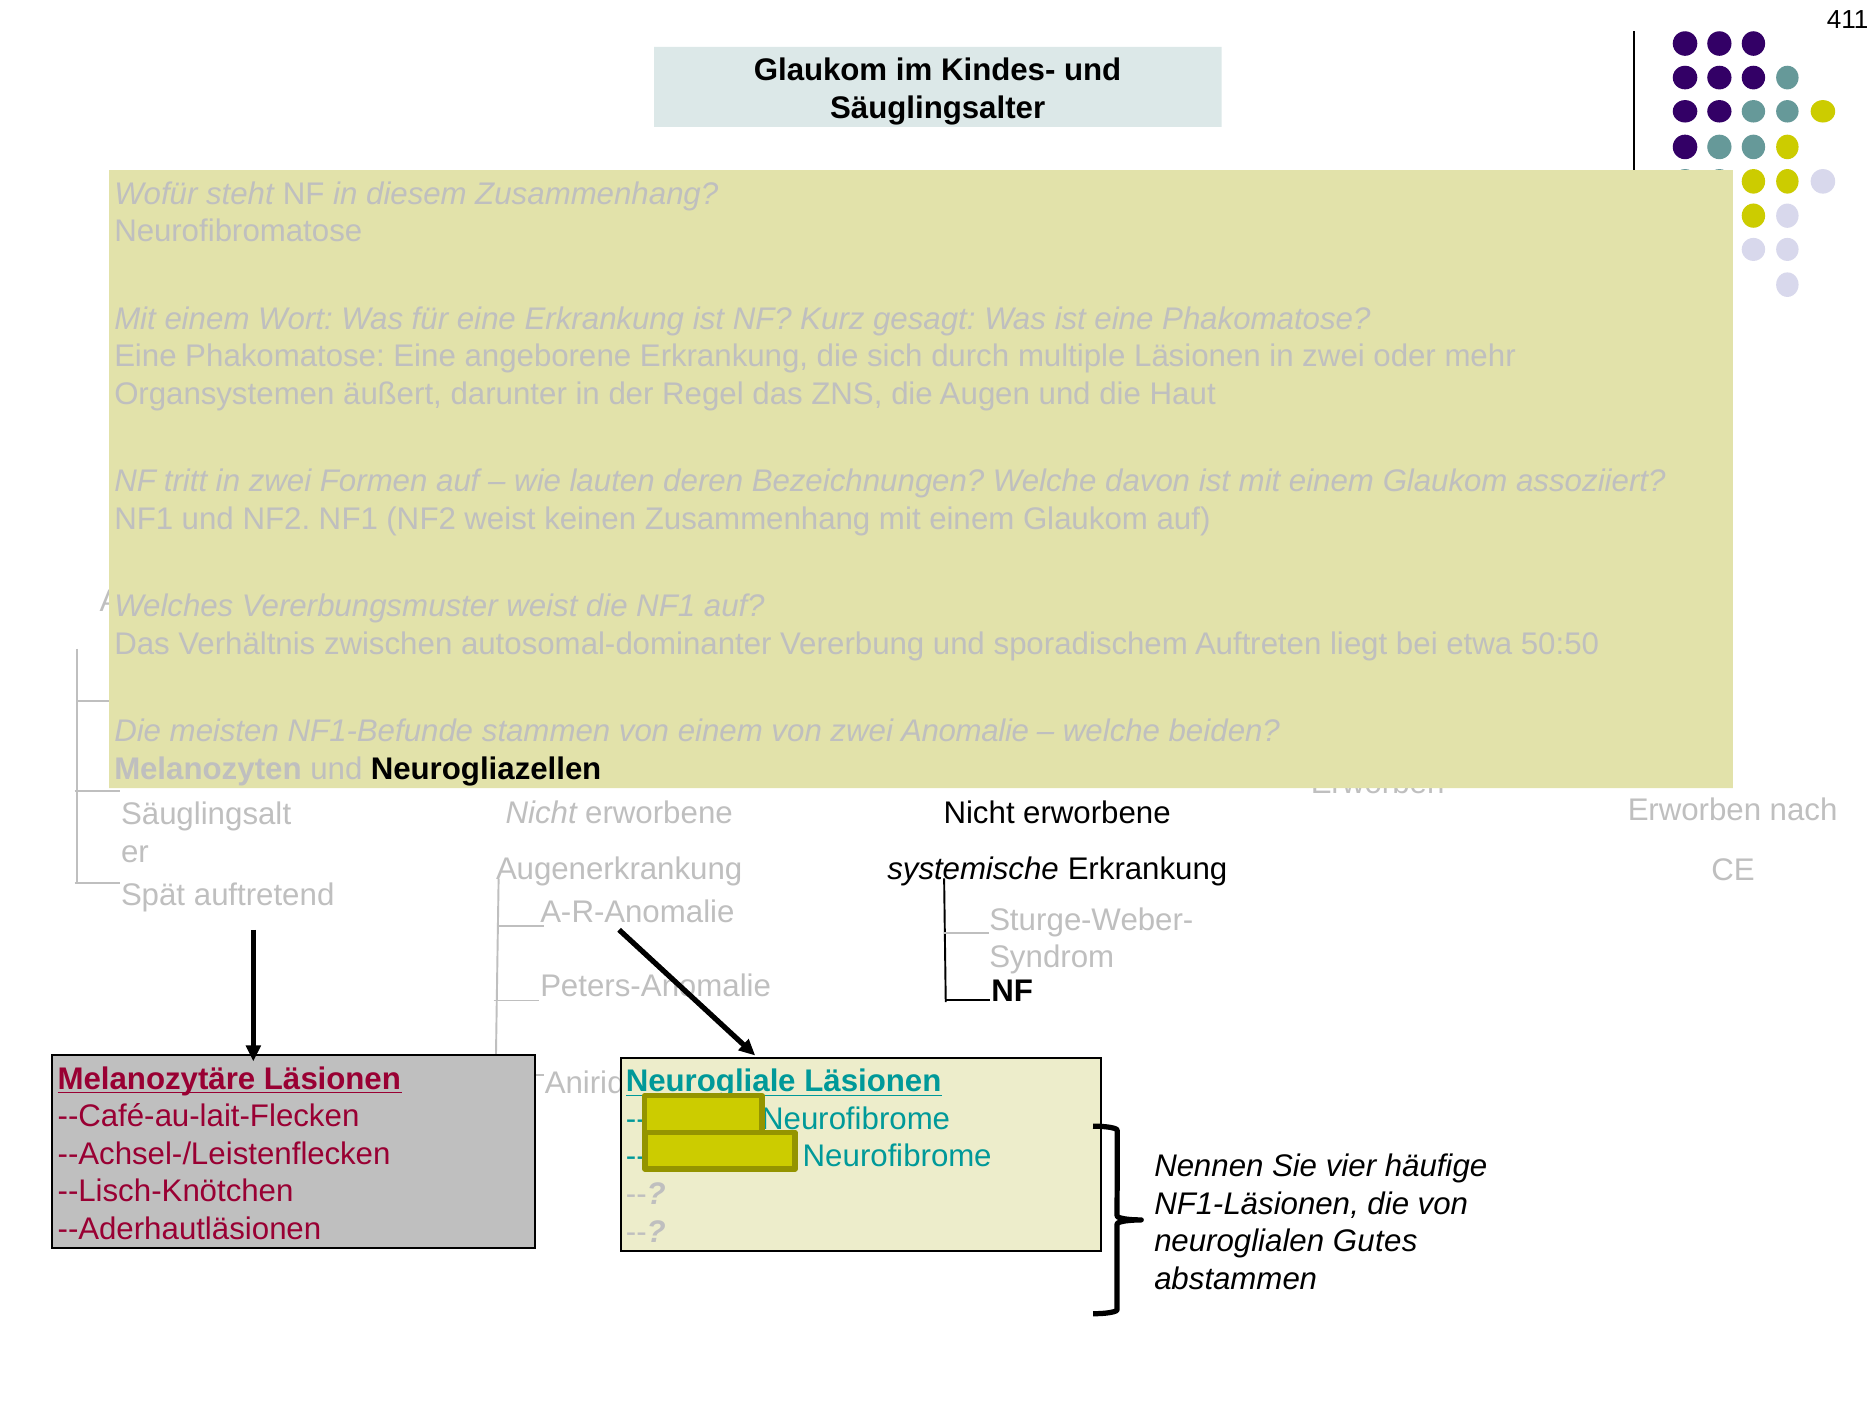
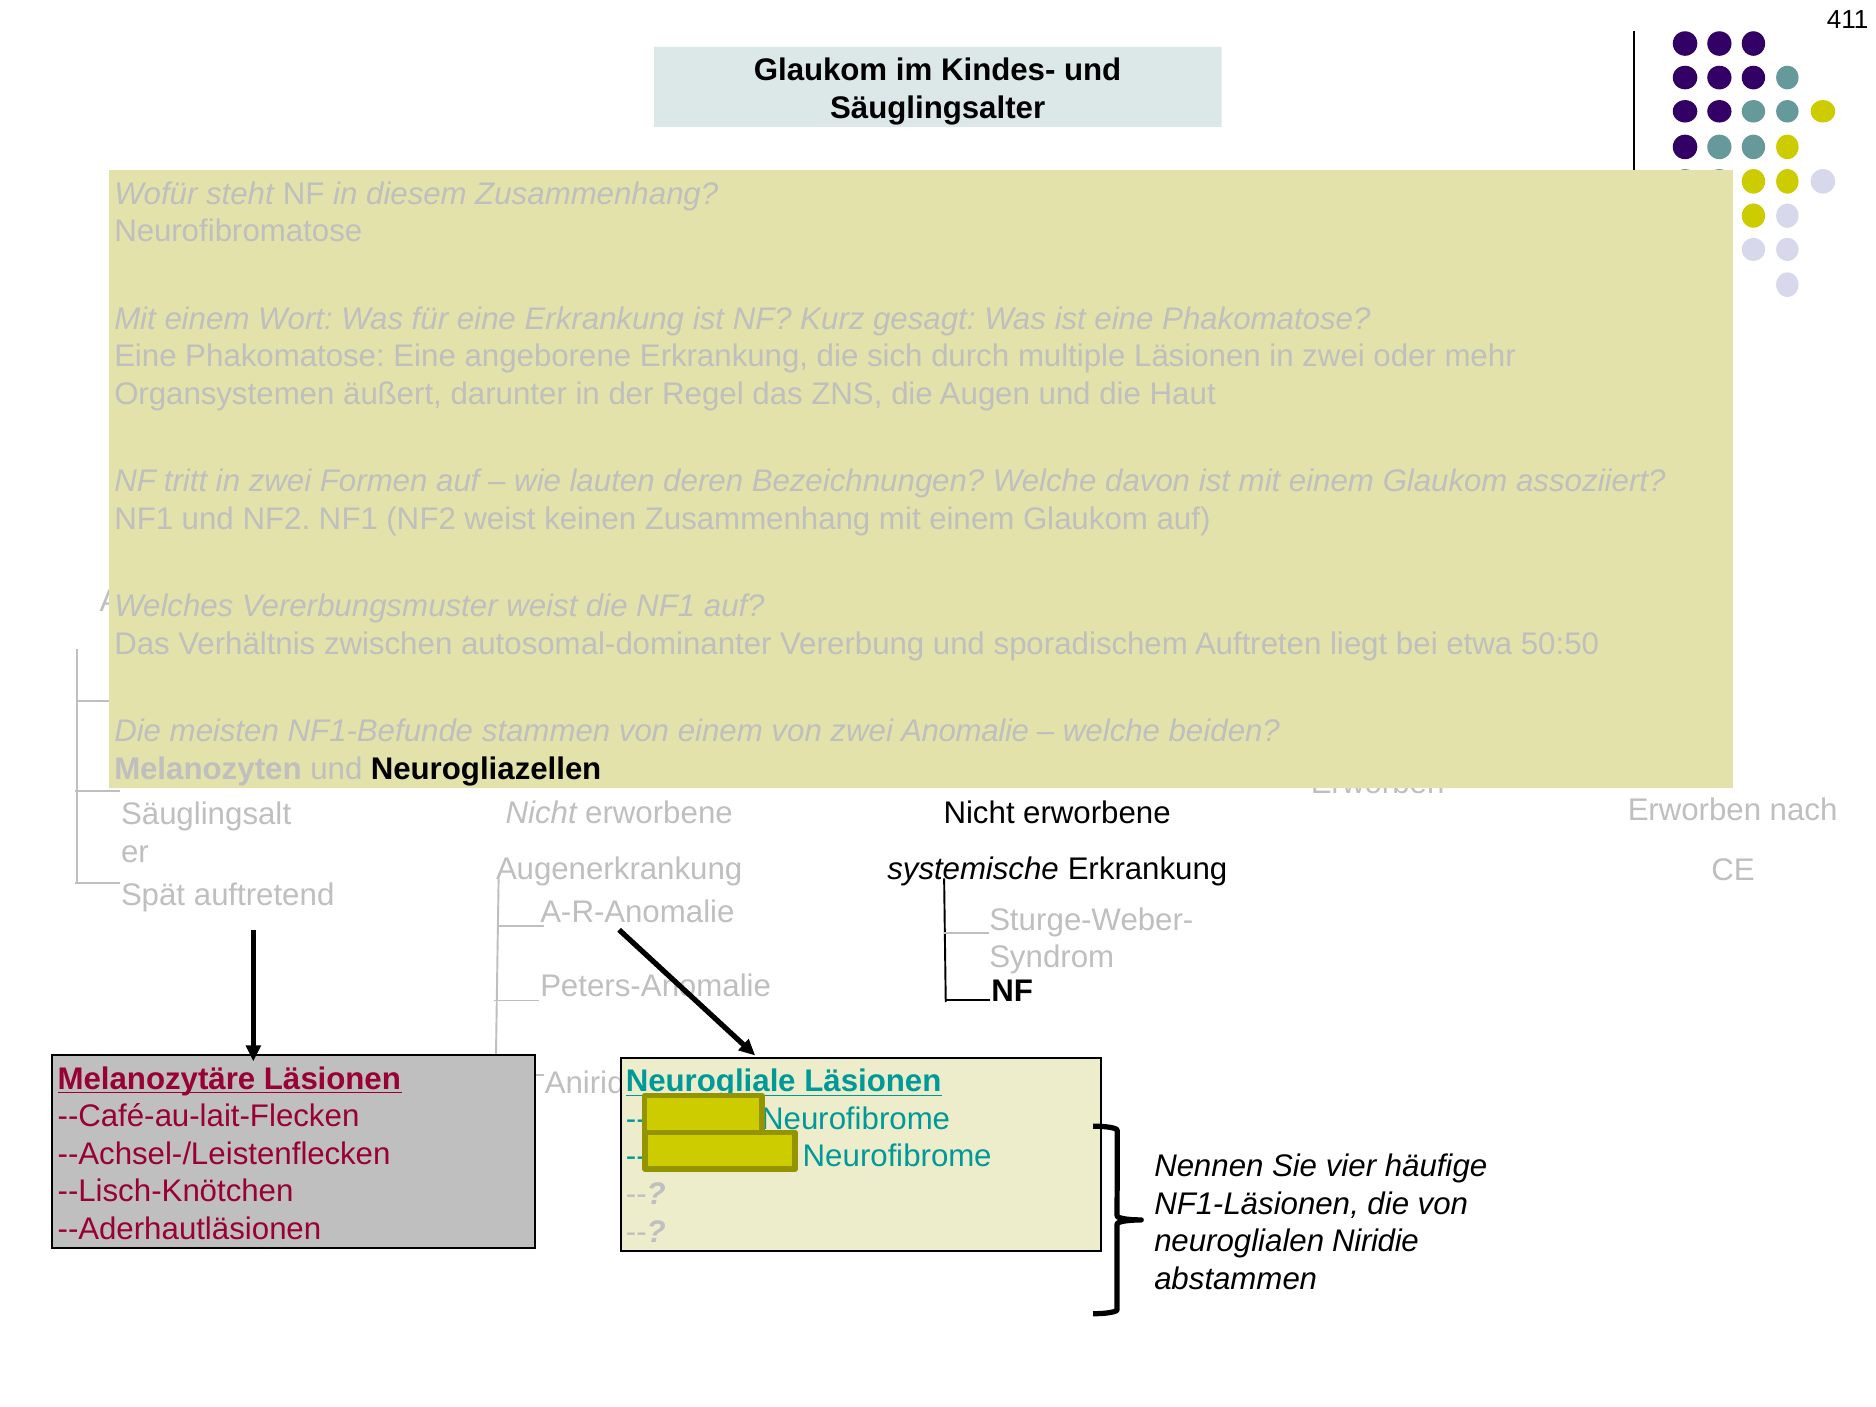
Gutes: Gutes -> Niridie (1375, 1242)
